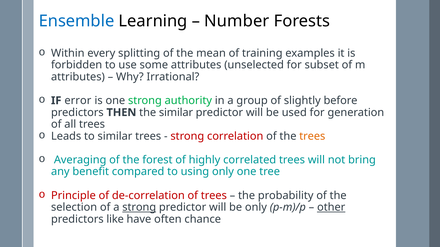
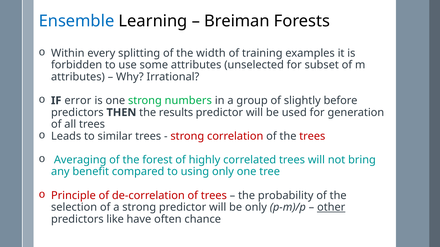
Number: Number -> Breiman (237, 21)
mean: mean -> width (211, 53)
authority: authority -> numbers (188, 101)
the similar: similar -> results (176, 113)
trees colour: orange -> red (312, 136)
strong underline: present -> none (139, 208)
